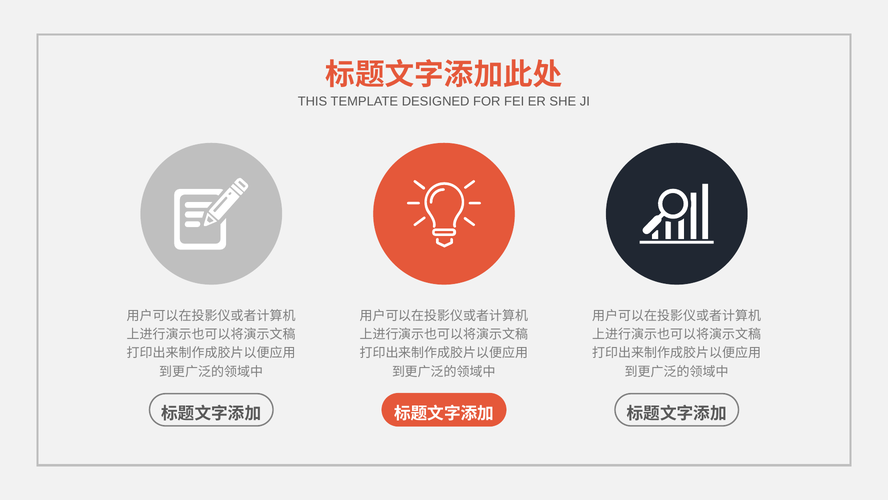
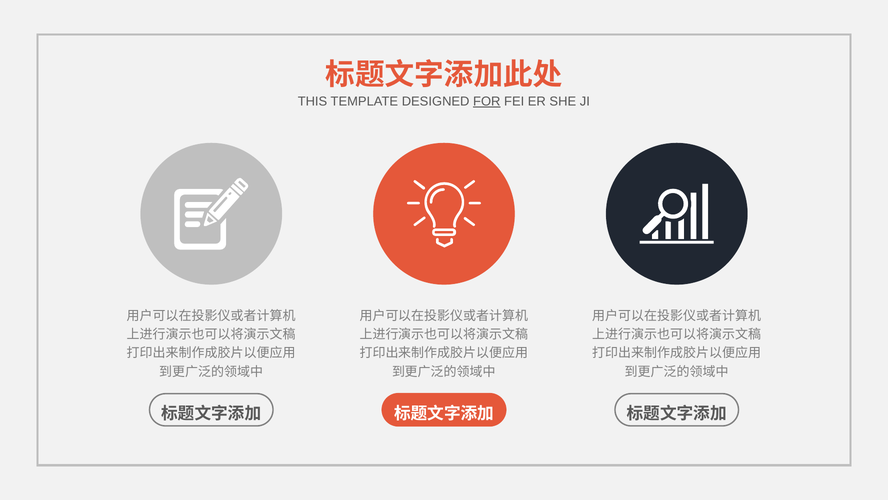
FOR underline: none -> present (487, 101)
